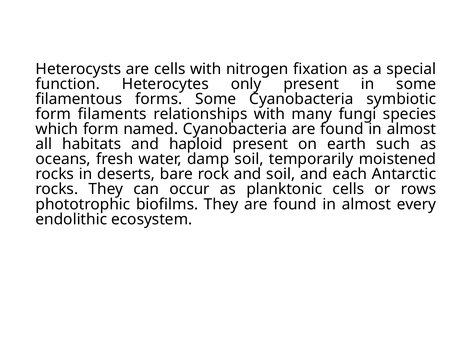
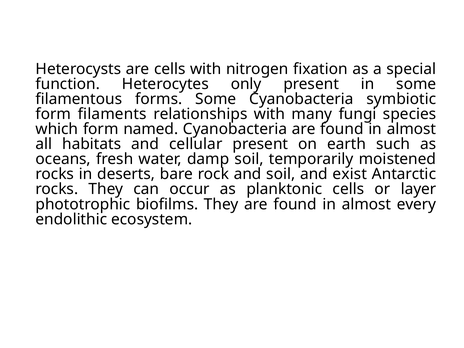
haploid: haploid -> cellular (196, 144)
each: each -> exist (350, 174)
rows: rows -> layer (419, 189)
